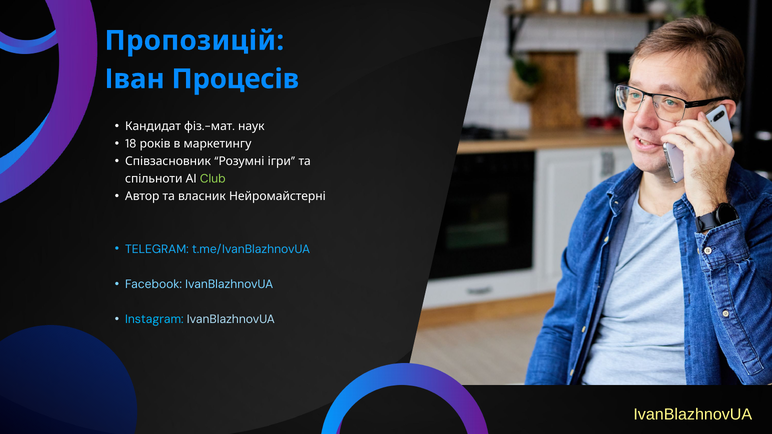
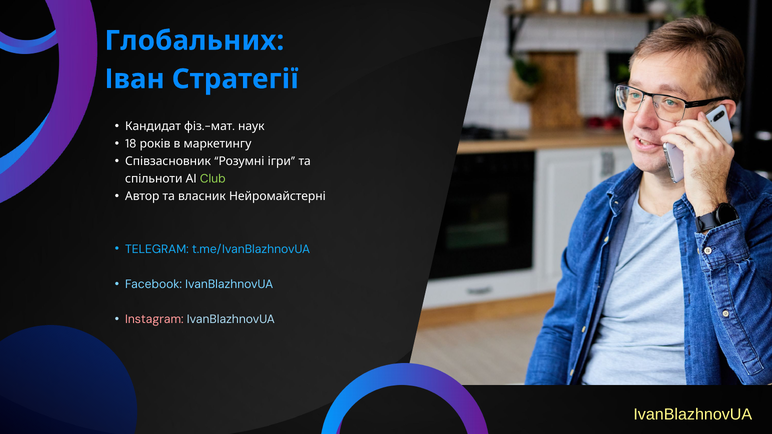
Пропозицій: Пропозицій -> Глобальних (194, 41)
Процесів: Процесів -> Стратегії (235, 79)
Instagram colour: light blue -> pink (154, 320)
